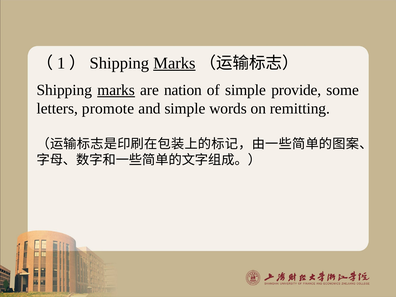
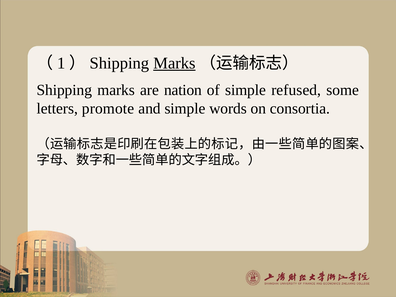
marks underline: present -> none (116, 90)
provide: provide -> refused (296, 90)
remitting: remitting -> consortia (300, 109)
